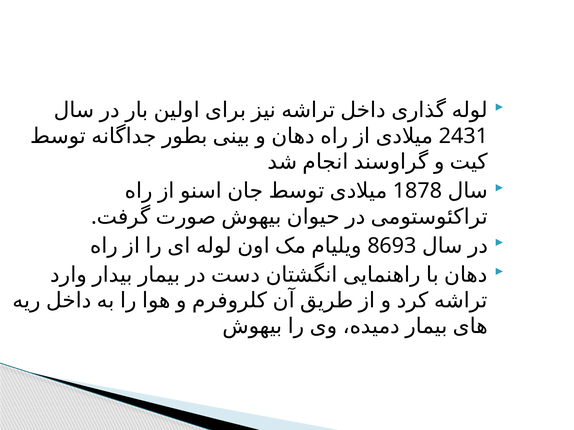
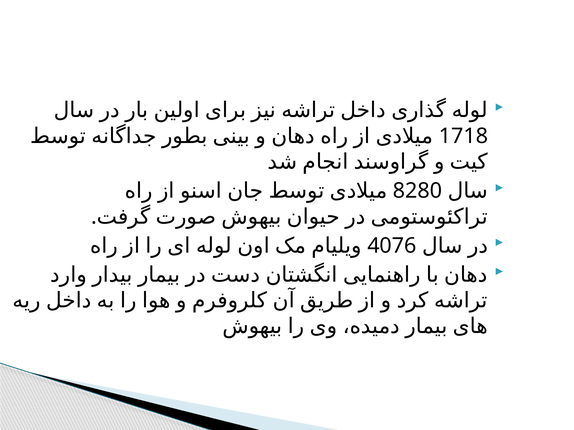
2431: 2431 -> 1718 (463, 136)
1878: 1878 -> 8280 (418, 191)
8693: 8693 -> 4076 (392, 246)
